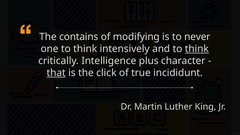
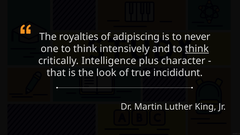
contains: contains -> royalties (79, 37)
modifying: modifying -> adipiscing (136, 37)
that underline: present -> none (56, 73)
click: click -> look (106, 73)
